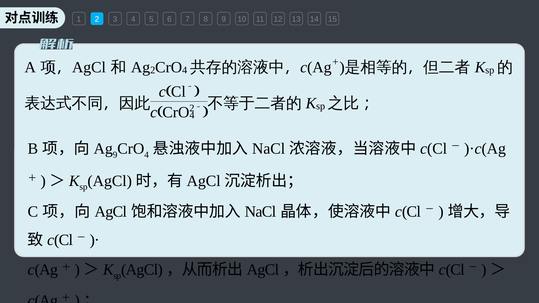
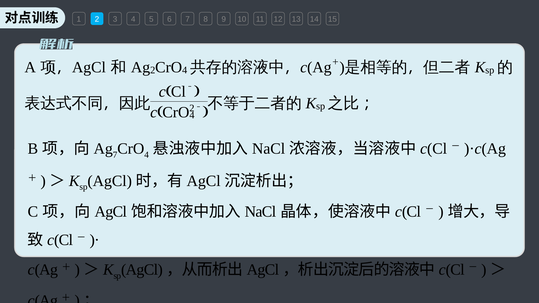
9: 9 -> 7 (115, 155)
